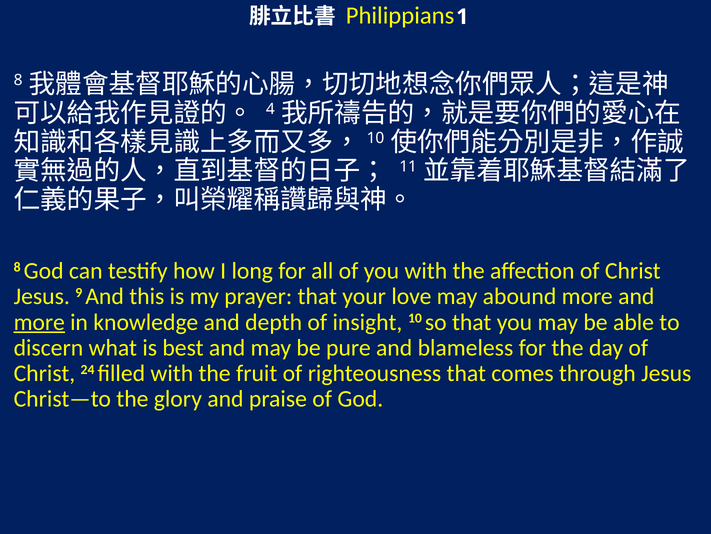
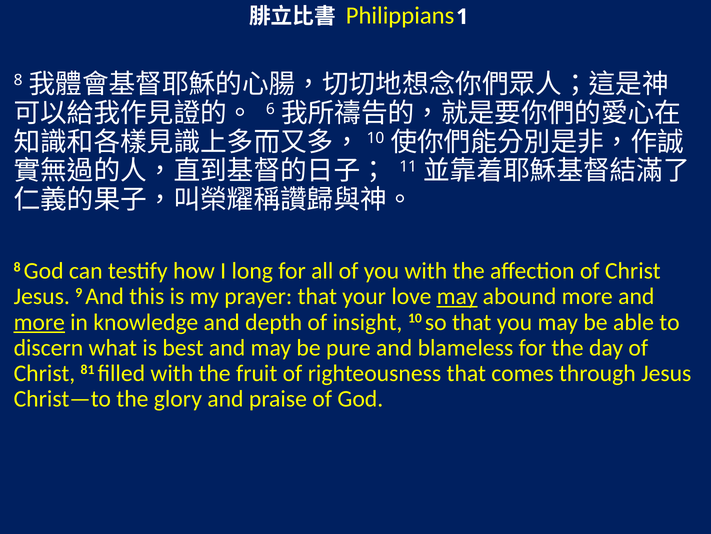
4: 4 -> 6 (270, 109)
may underline: none -> present (457, 296)
24: 24 -> 81 (88, 369)
